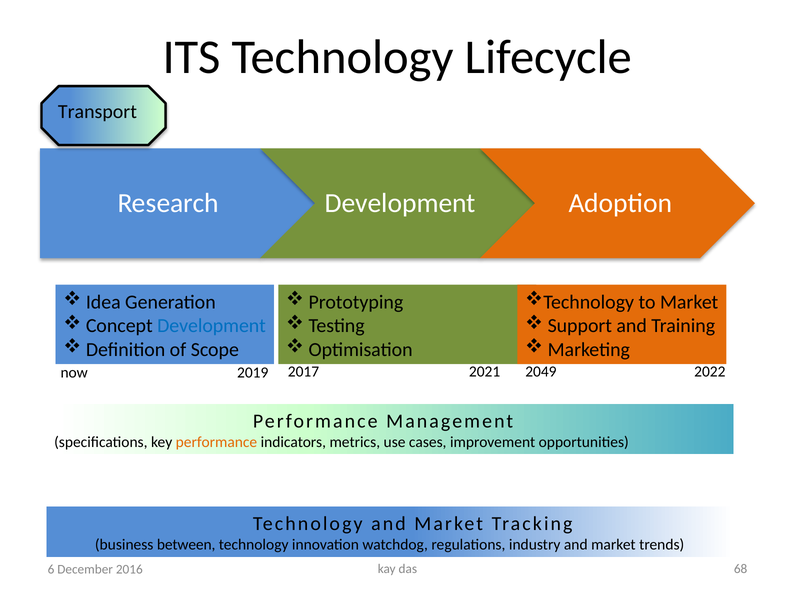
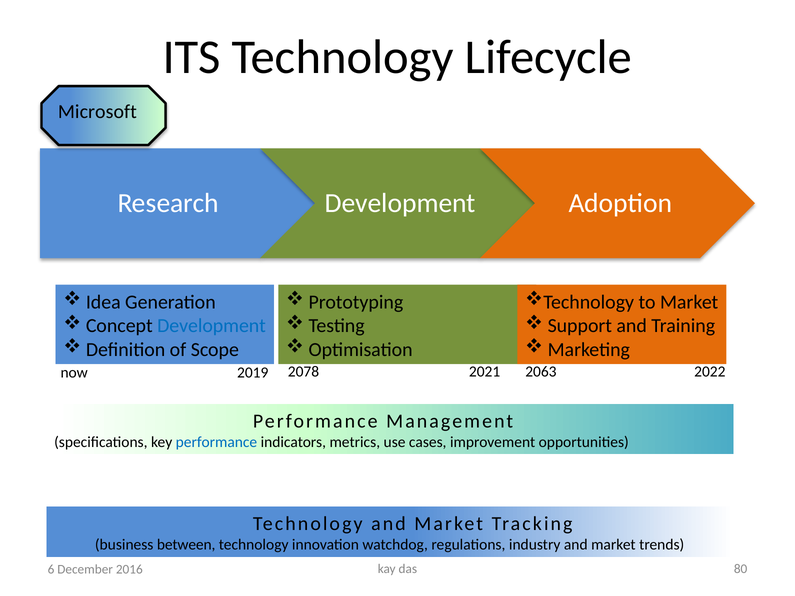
Transport: Transport -> Microsoft (97, 112)
2017: 2017 -> 2078 (303, 372)
2049: 2049 -> 2063 (541, 372)
performance colour: orange -> blue (216, 442)
68: 68 -> 80 (741, 569)
